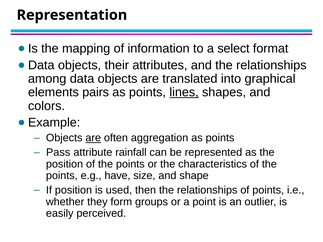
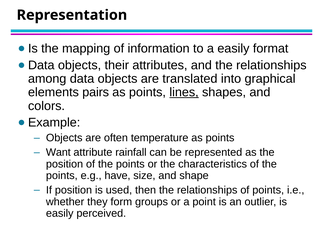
a select: select -> easily (233, 49)
are underline: present -> none (93, 138)
aggregation: aggregation -> temperature (160, 138)
Pass: Pass -> Want (58, 153)
